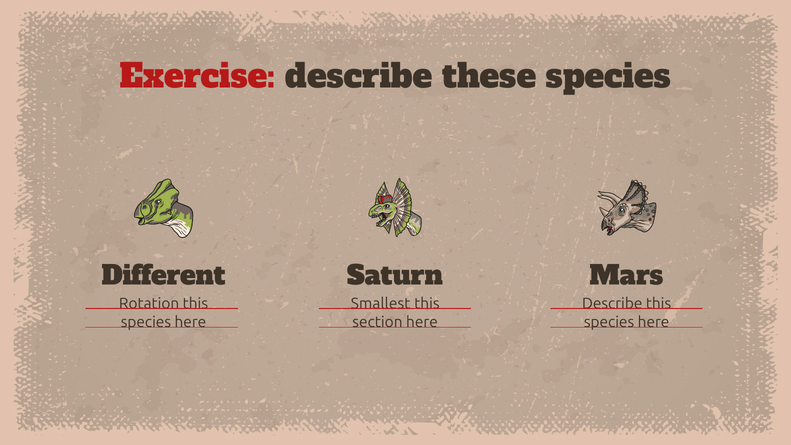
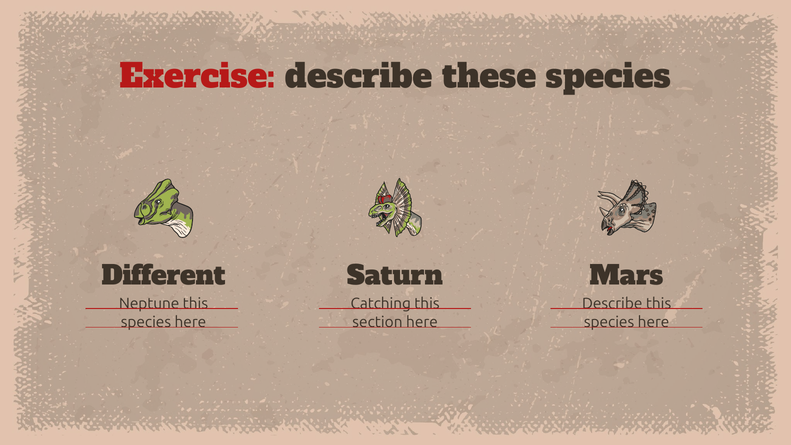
Rotation: Rotation -> Neptune (149, 304)
Smallest: Smallest -> Catching (381, 304)
